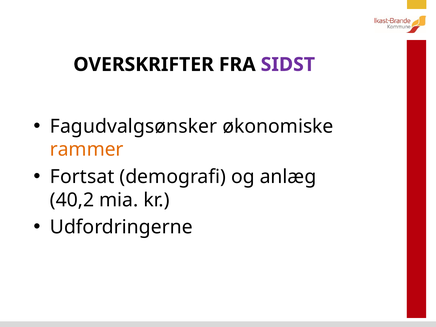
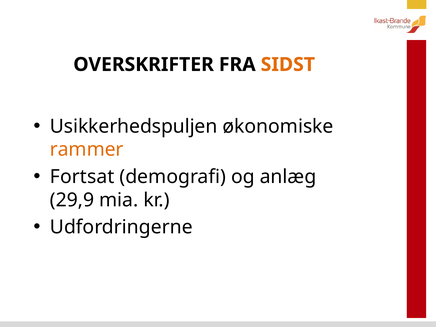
SIDST colour: purple -> orange (288, 65)
Fagudvalgsønsker: Fagudvalgsønsker -> Usikkerhedspuljen (134, 126)
40,2: 40,2 -> 29,9 (72, 200)
